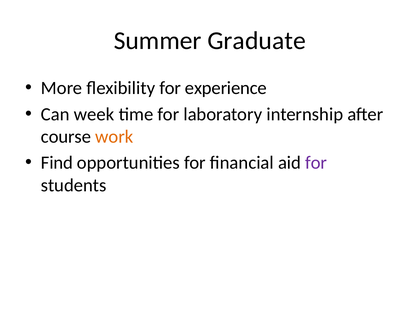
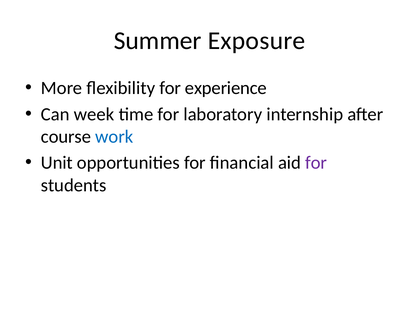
Graduate: Graduate -> Exposure (257, 41)
work colour: orange -> blue (114, 137)
Find: Find -> Unit (57, 163)
